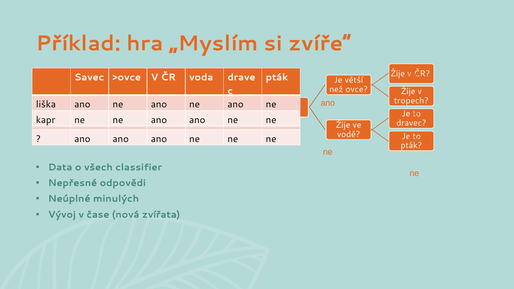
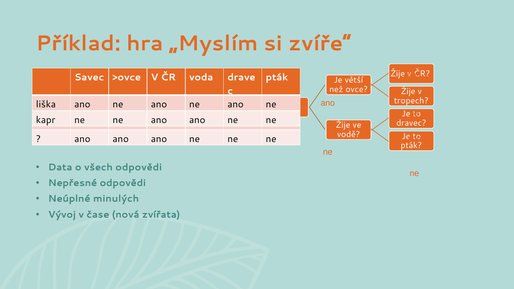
všech classifier: classifier -> odpovědi (139, 167)
